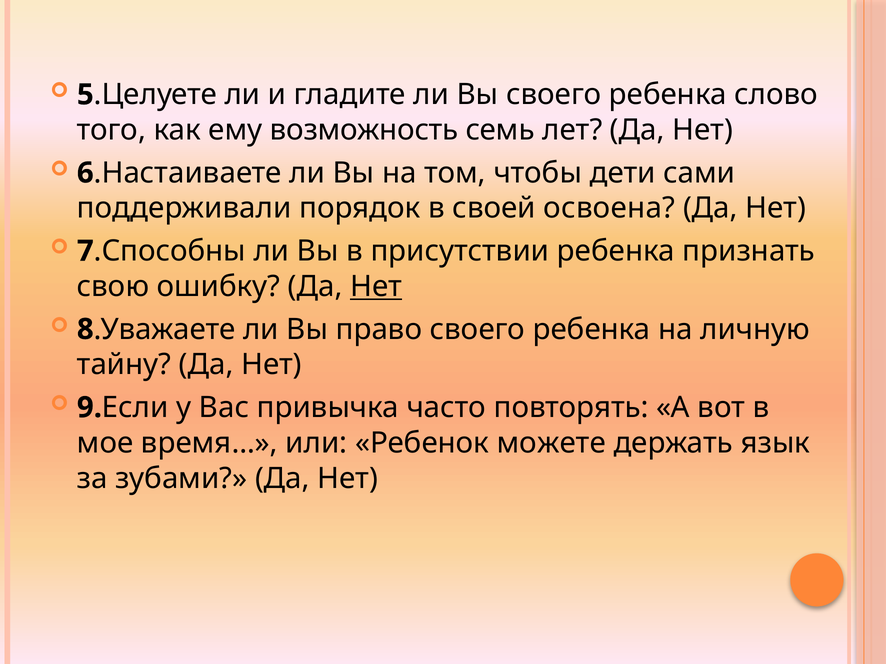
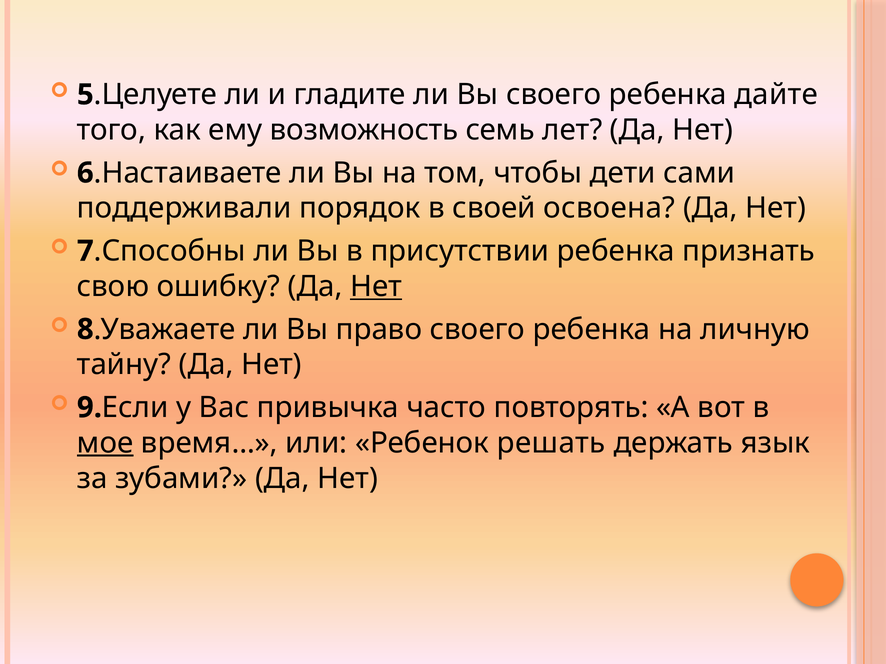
слово: слово -> дайте (776, 95)
мое underline: none -> present (105, 443)
можете: можете -> решать (551, 443)
